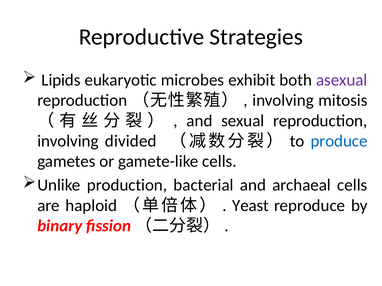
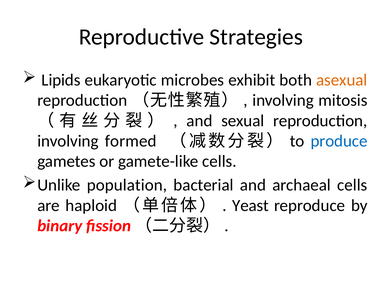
asexual colour: purple -> orange (342, 80)
divided: divided -> formed (131, 141)
production: production -> population (127, 185)
